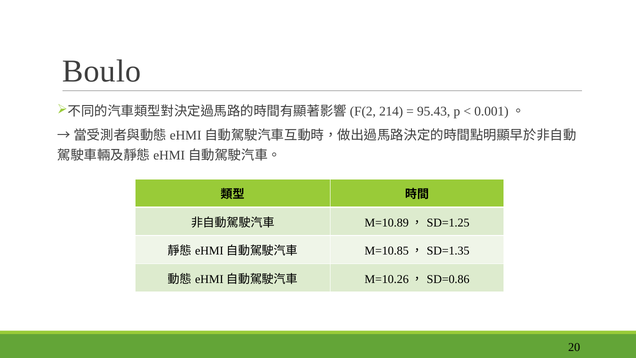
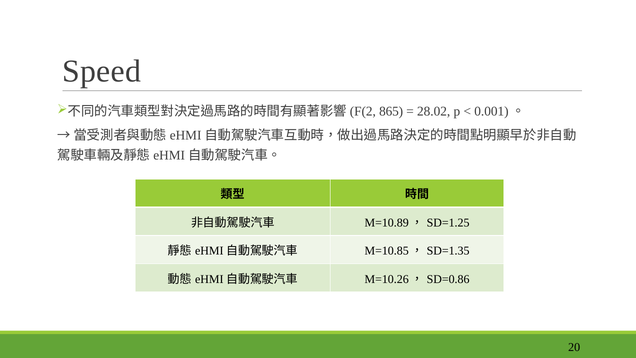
Boulo: Boulo -> Speed (102, 71)
214: 214 -> 865 (391, 112)
95.43: 95.43 -> 28.02 (434, 112)
